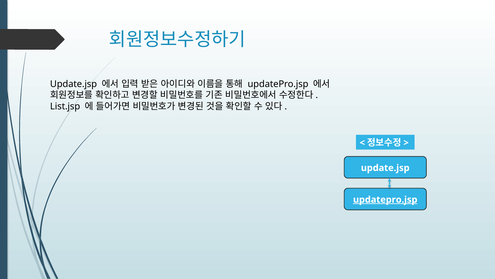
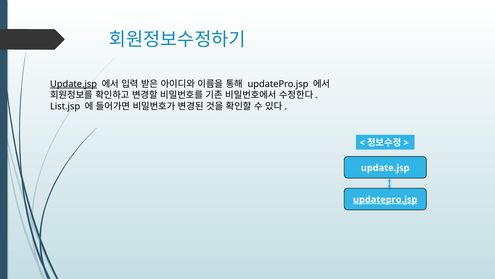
Update.jsp underline: none -> present (74, 84)
